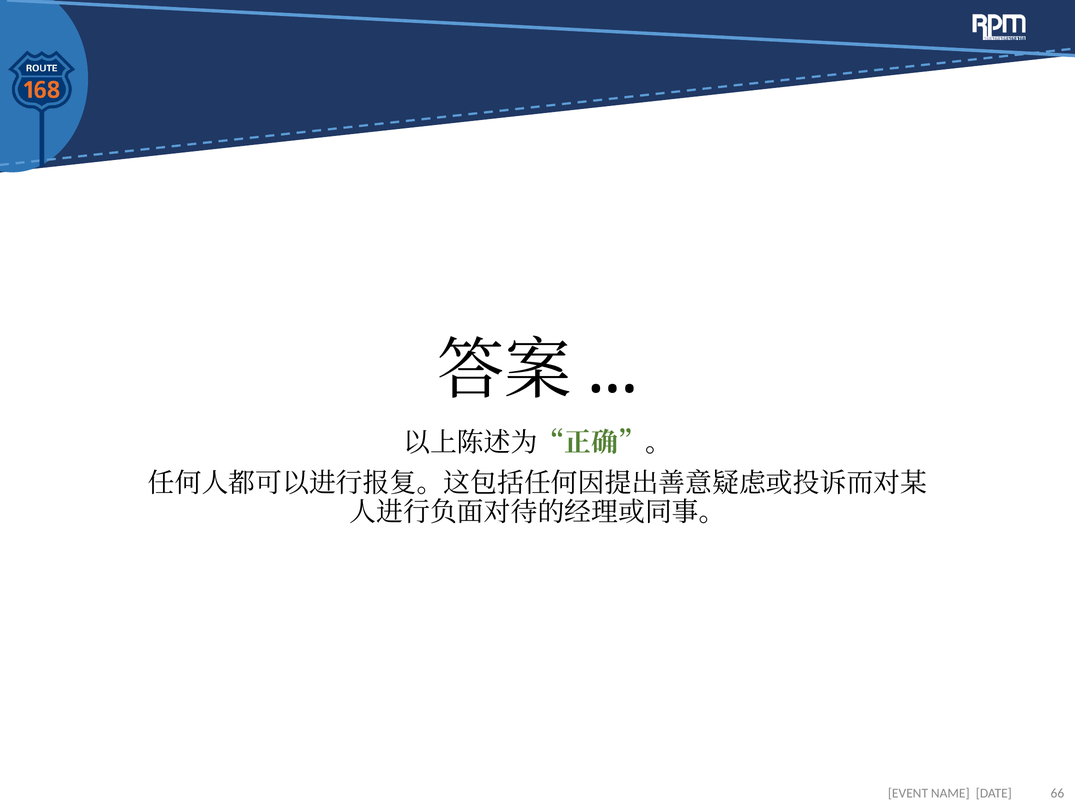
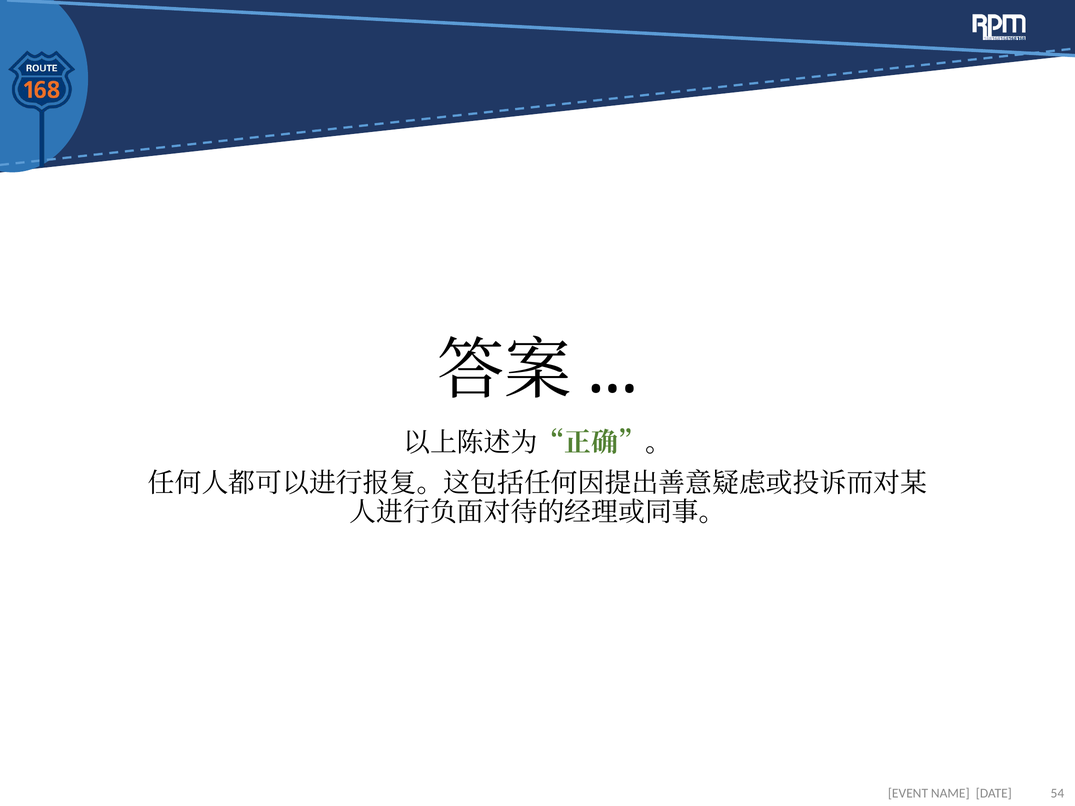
66: 66 -> 54 (1057, 793)
